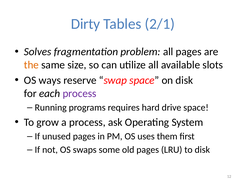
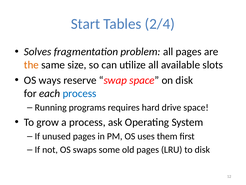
Dirty: Dirty -> Start (85, 24)
2/1: 2/1 -> 2/4 (160, 24)
process colour: purple -> blue (80, 93)
